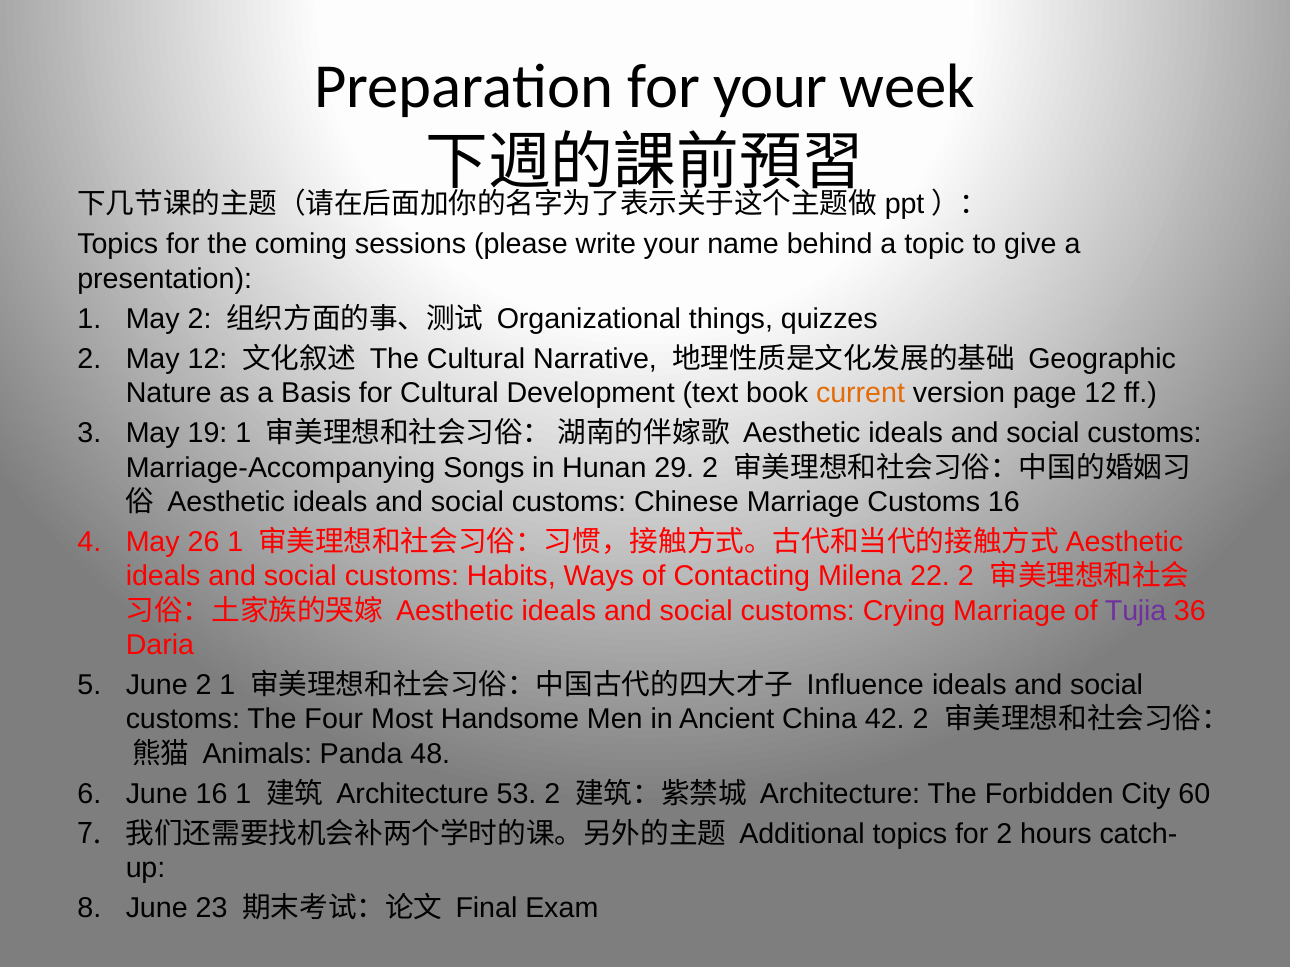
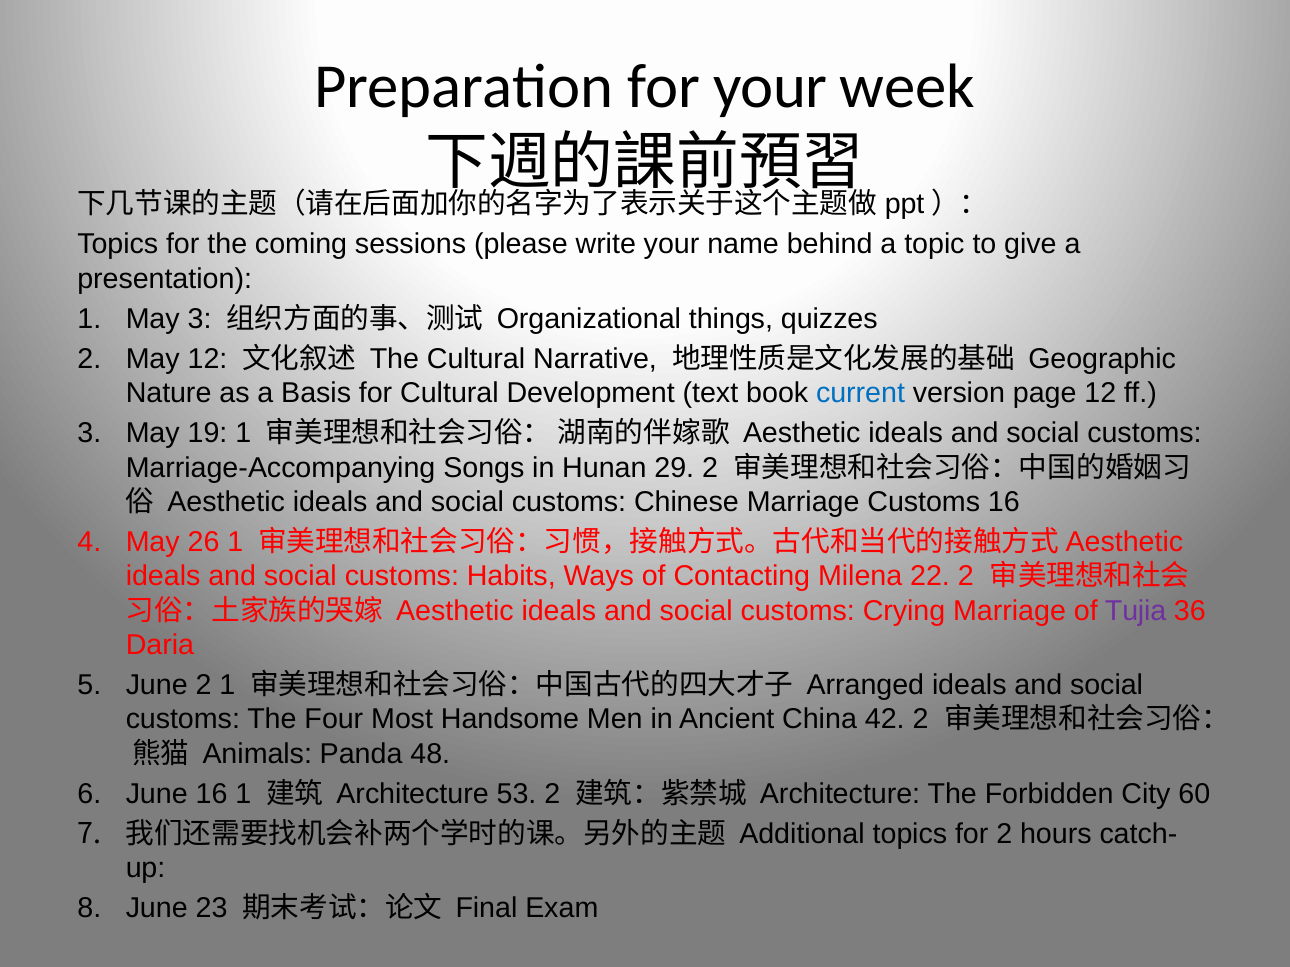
May 2: 2 -> 3 (200, 319)
current colour: orange -> blue (861, 393)
Influence: Influence -> Arranged (865, 685)
